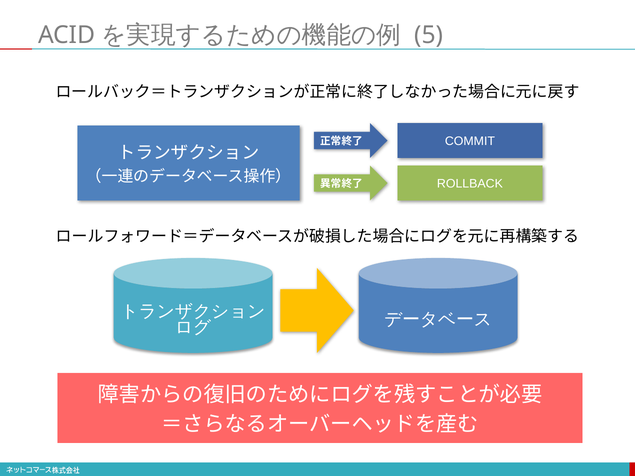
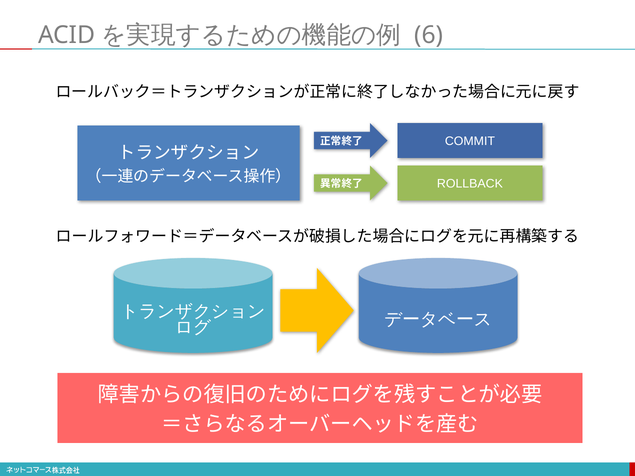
5: 5 -> 6 (429, 35)
